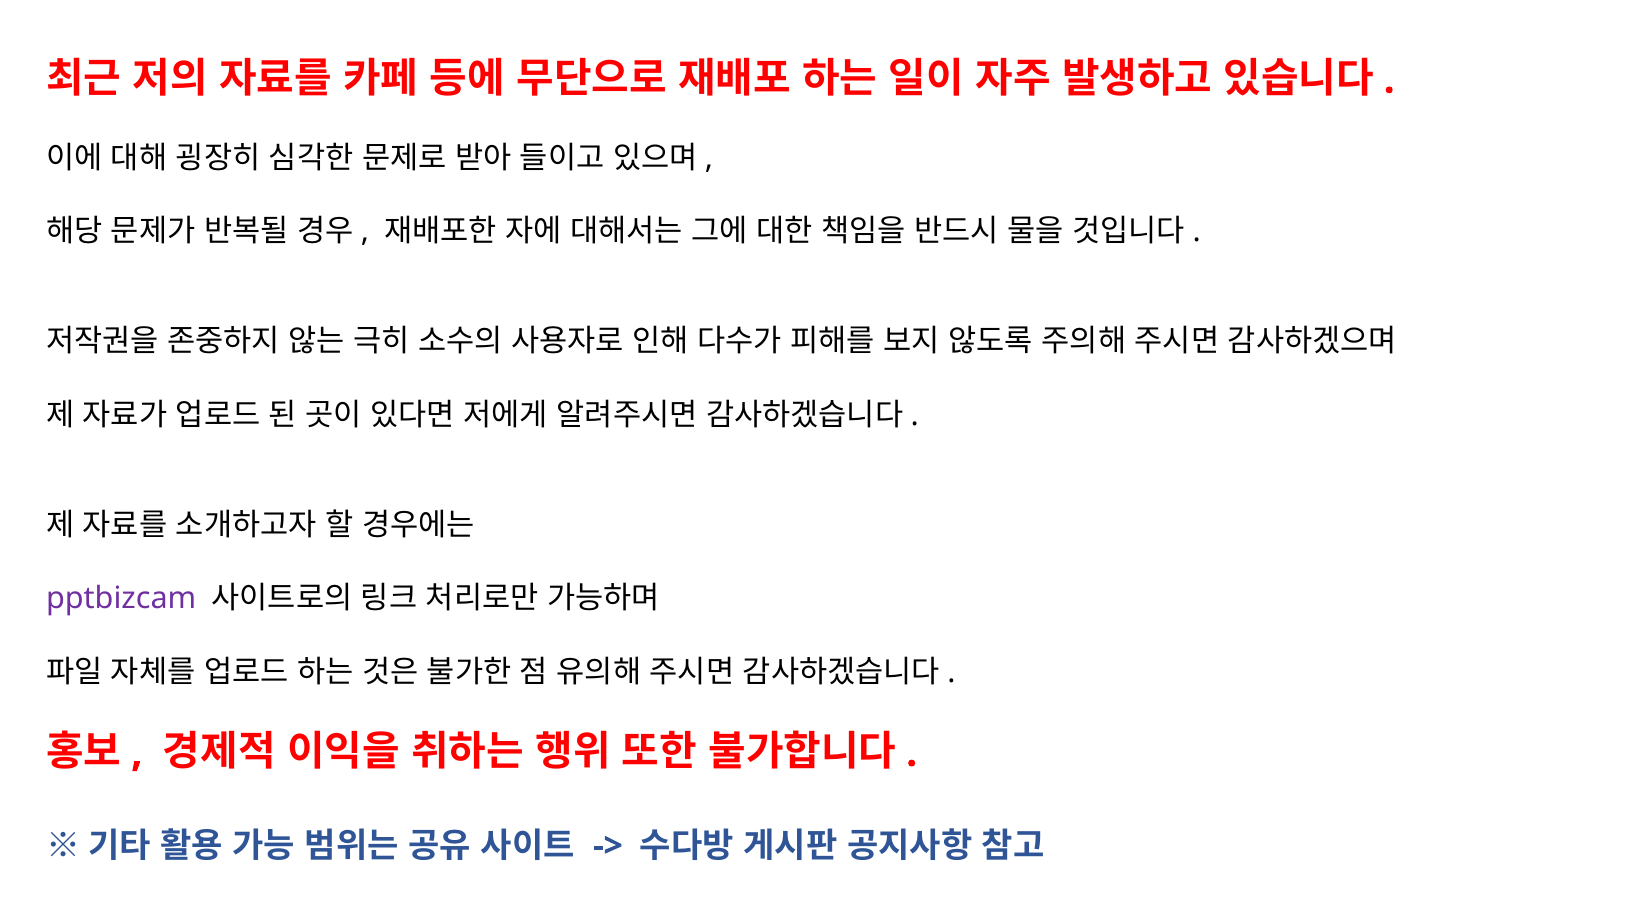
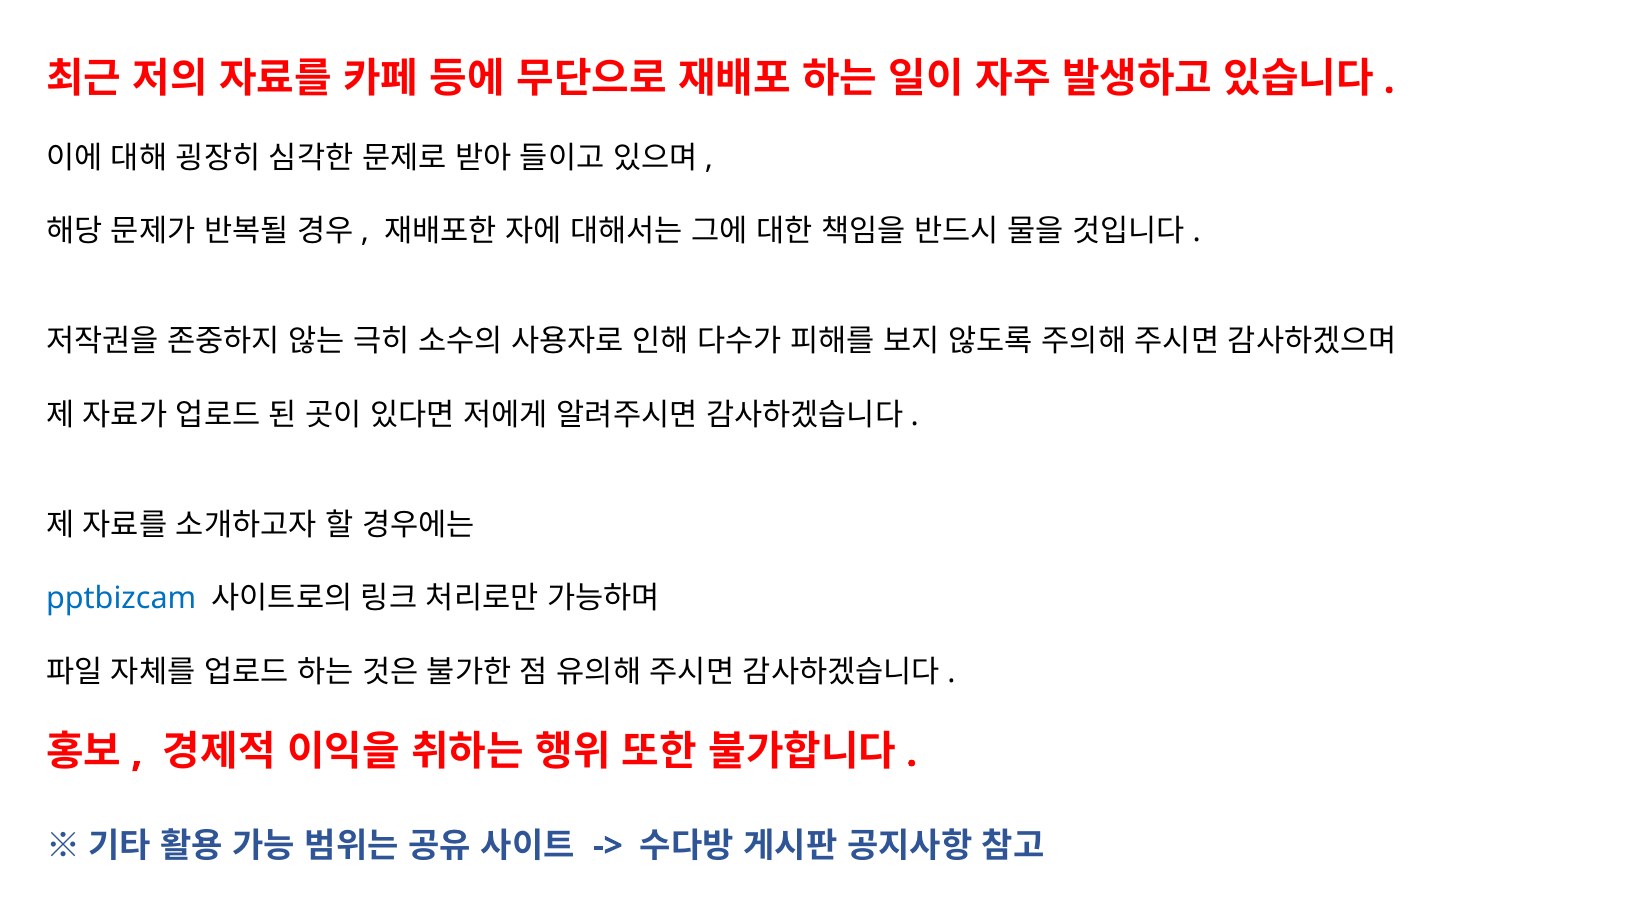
pptbizcam colour: purple -> blue (121, 599)
